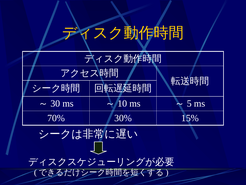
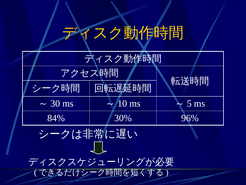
70%: 70% -> 84% (56, 118)
15%: 15% -> 96% (190, 118)
